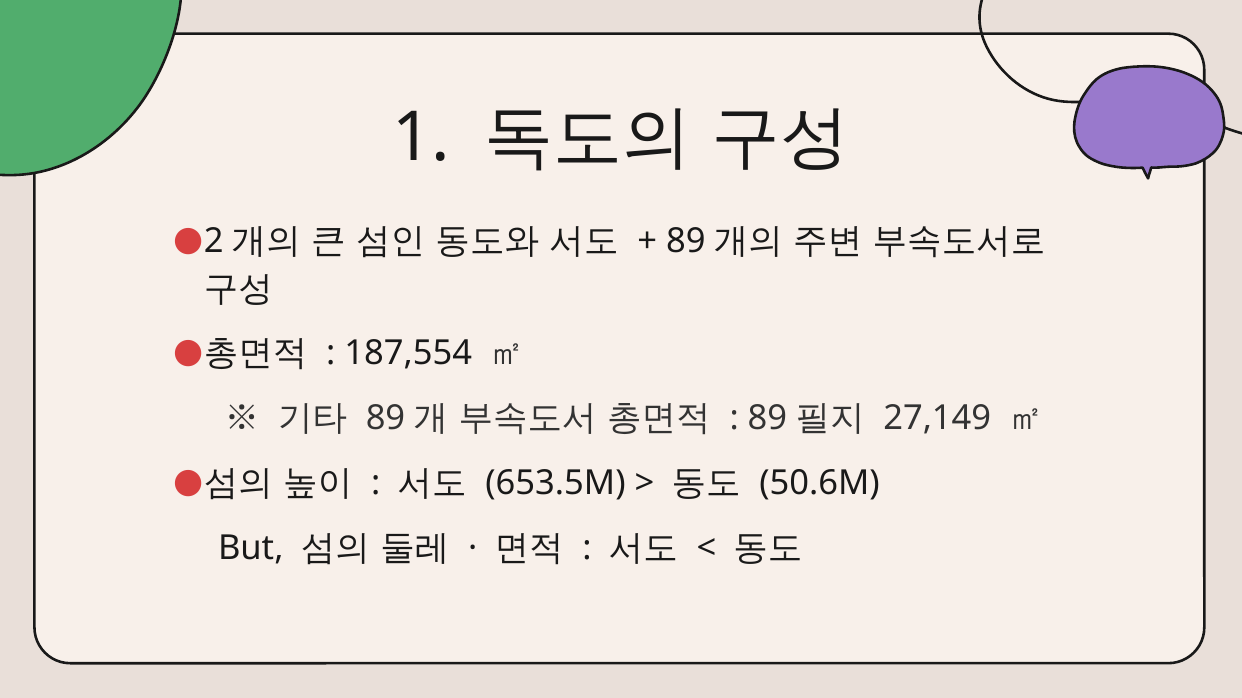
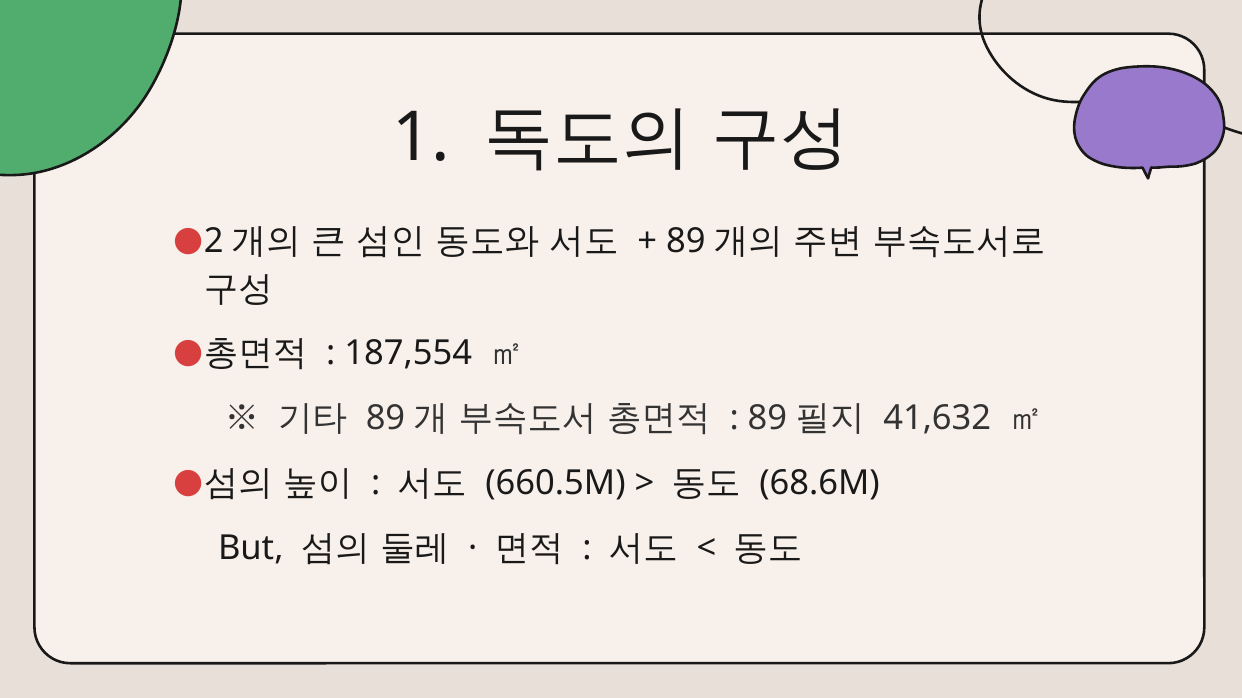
27,149: 27,149 -> 41,632 (937, 419)
653.5M: 653.5M -> 660.5M (555, 484)
50.6M: 50.6M -> 68.6M (820, 484)
